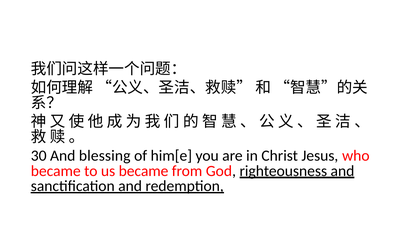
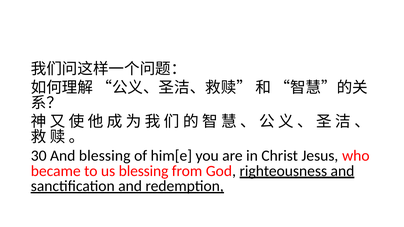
us became: became -> blessing (144, 171)
